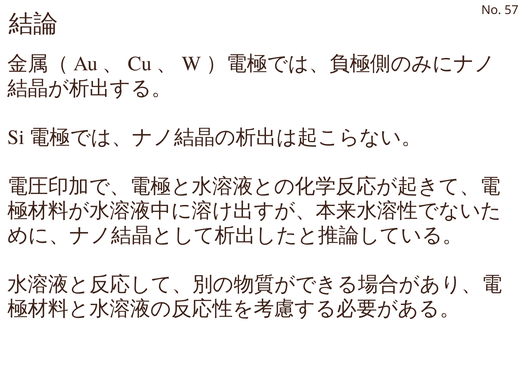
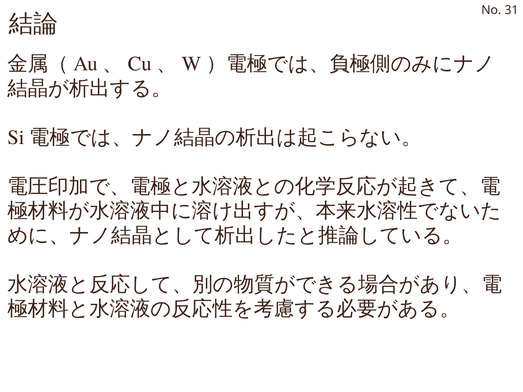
57: 57 -> 31 (511, 10)
